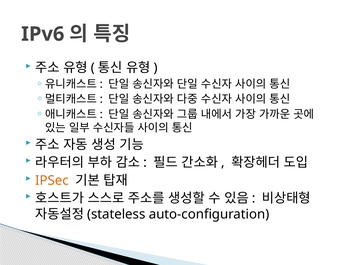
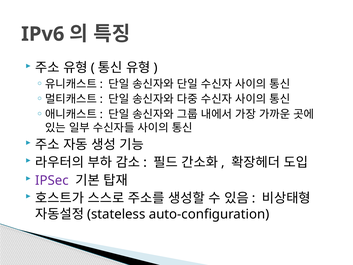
IPSec colour: orange -> purple (52, 180)
